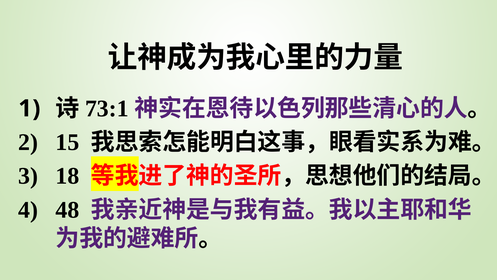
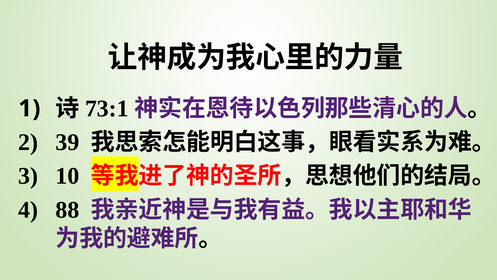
15: 15 -> 39 (67, 142)
18: 18 -> 10 (67, 176)
48: 48 -> 88 (67, 210)
